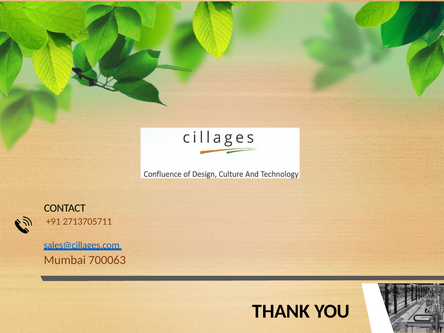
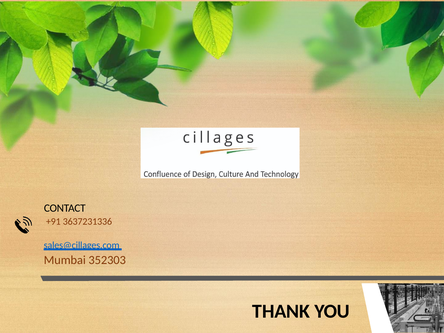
2713705711: 2713705711 -> 3637231336 (87, 222)
700063: 700063 -> 352303 (107, 260)
